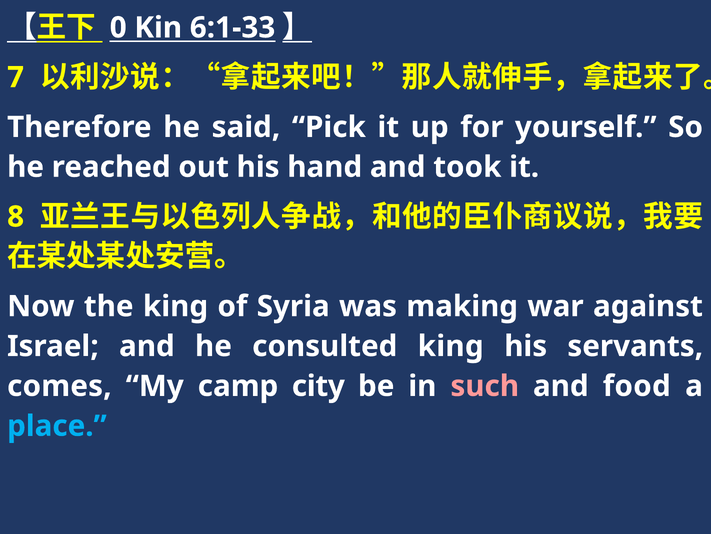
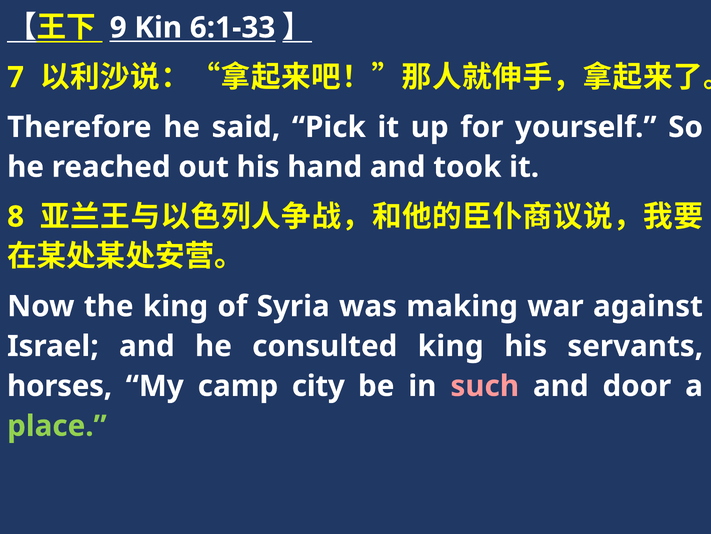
0: 0 -> 9 (118, 28)
comes: comes -> horses (60, 386)
food: food -> door (637, 386)
place colour: light blue -> light green (57, 425)
